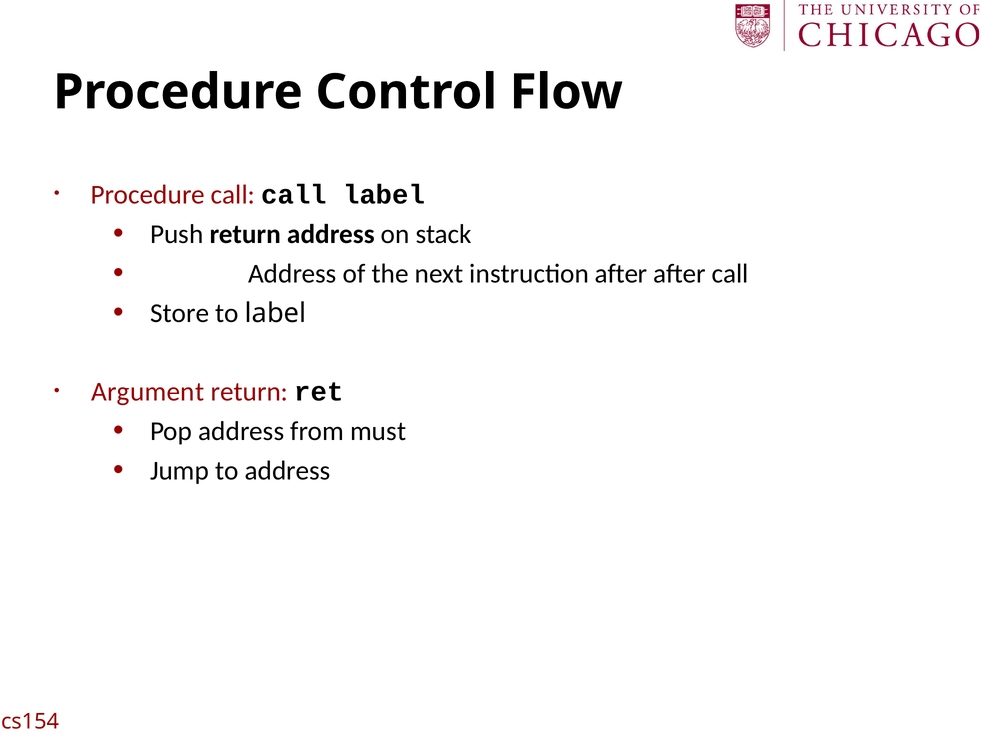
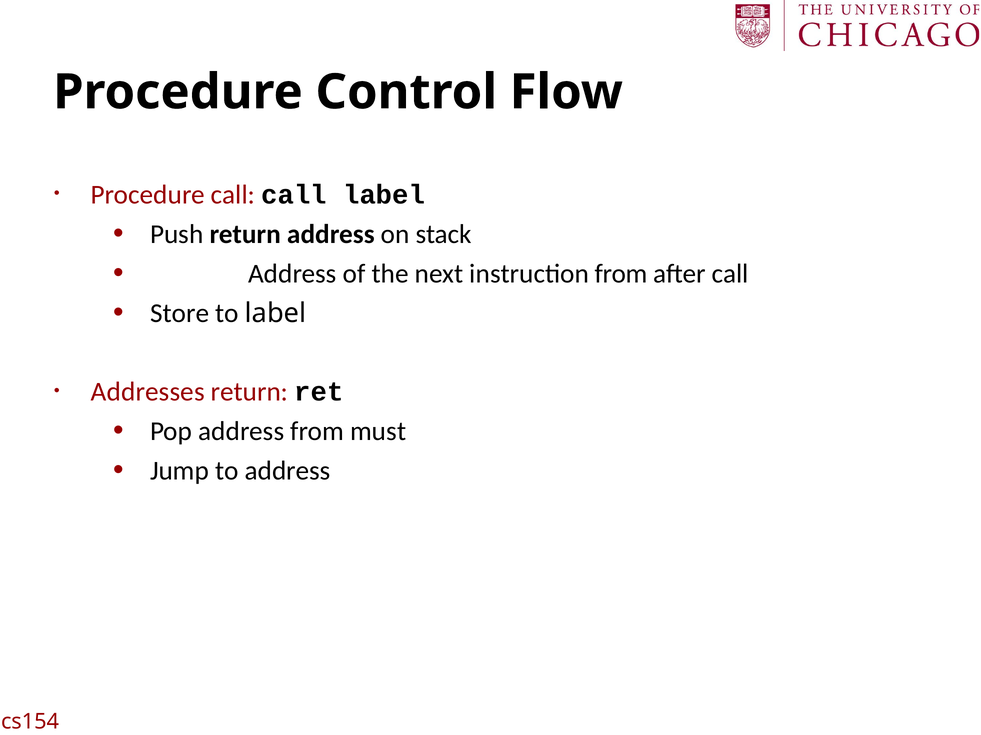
instruction after: after -> from (621, 274)
Argument: Argument -> Addresses (148, 392)
